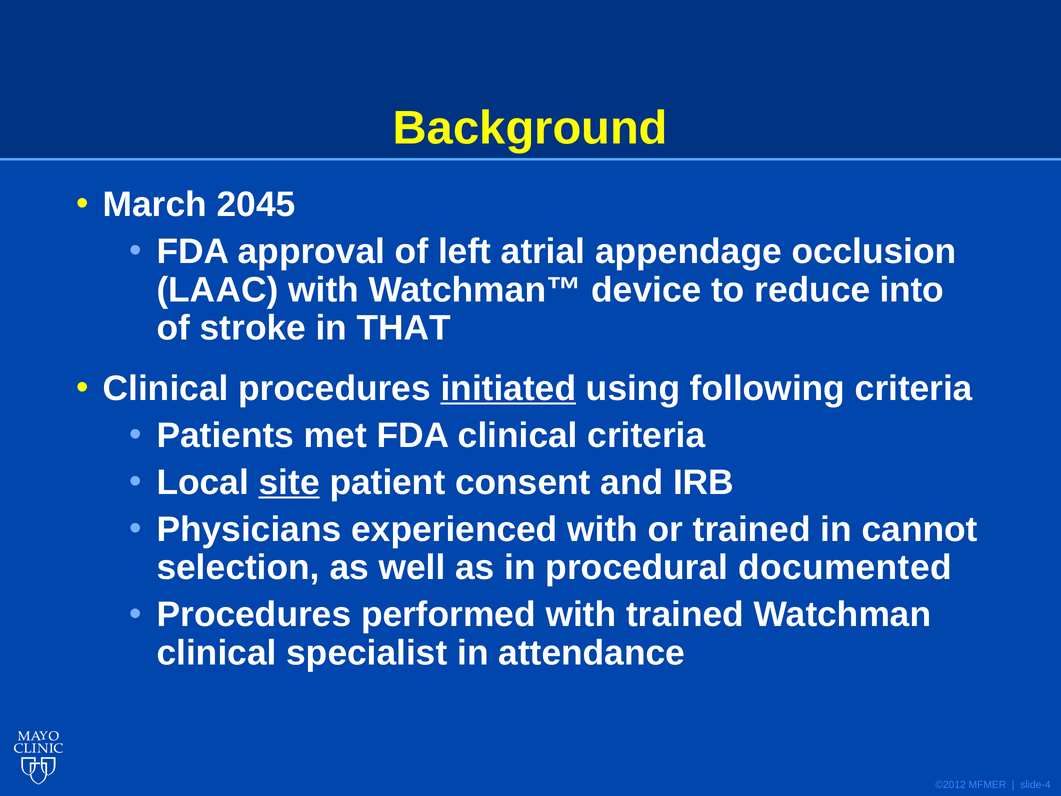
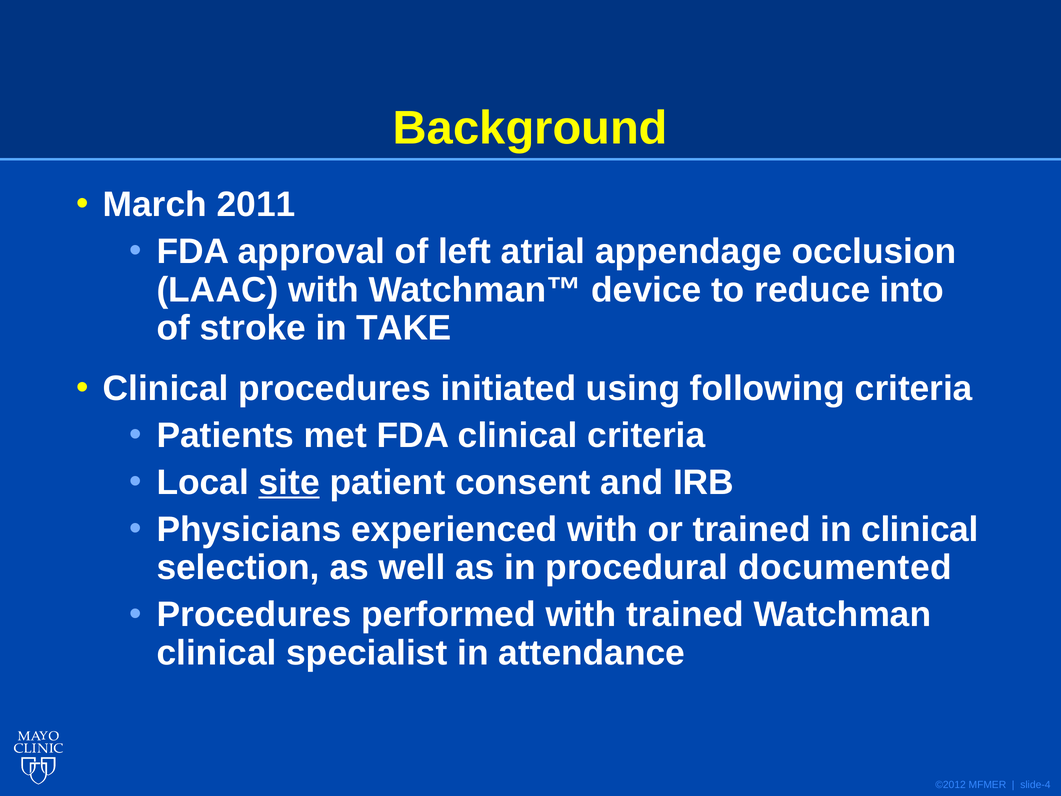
2045: 2045 -> 2011 (256, 205)
THAT: THAT -> TAKE (404, 328)
initiated underline: present -> none (508, 388)
in cannot: cannot -> clinical (920, 529)
